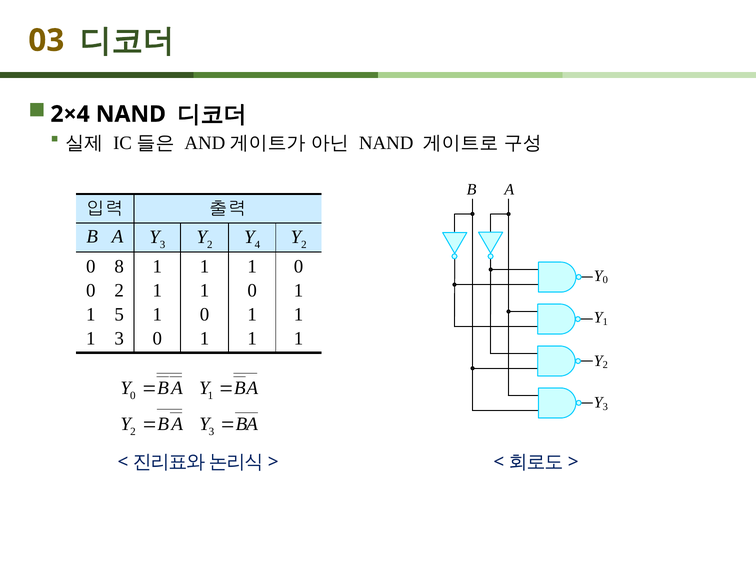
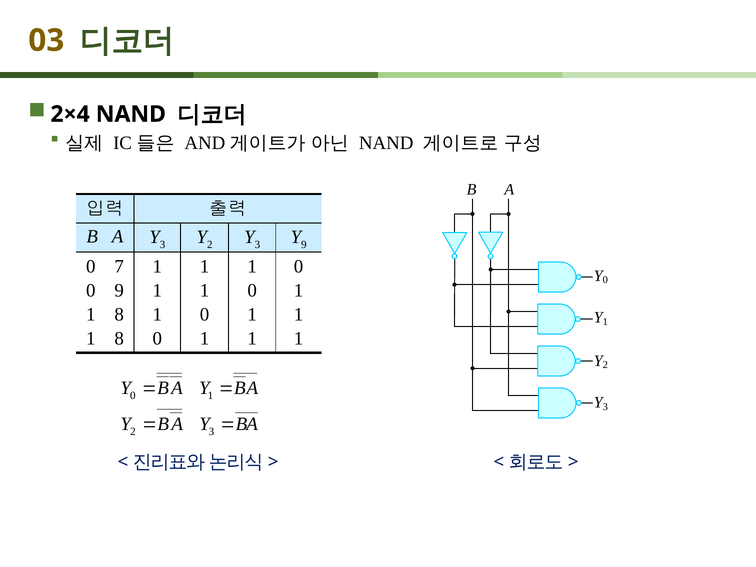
4: 4 -> 3 (257, 244)
2: 2 -> 9 (304, 244)
8: 8 -> 7 (119, 266)
0 2: 2 -> 9 (119, 290)
5: 5 -> 8 (119, 315)
3: 3 -> 8 (119, 339)
